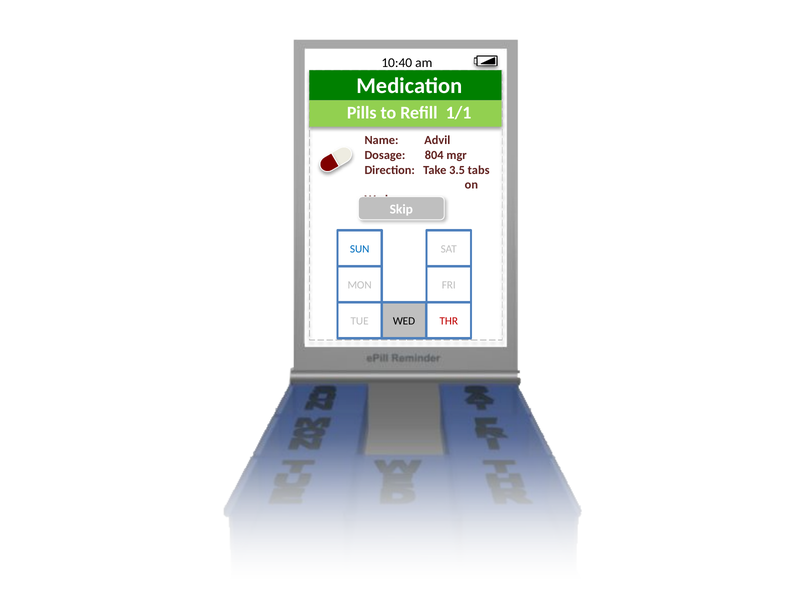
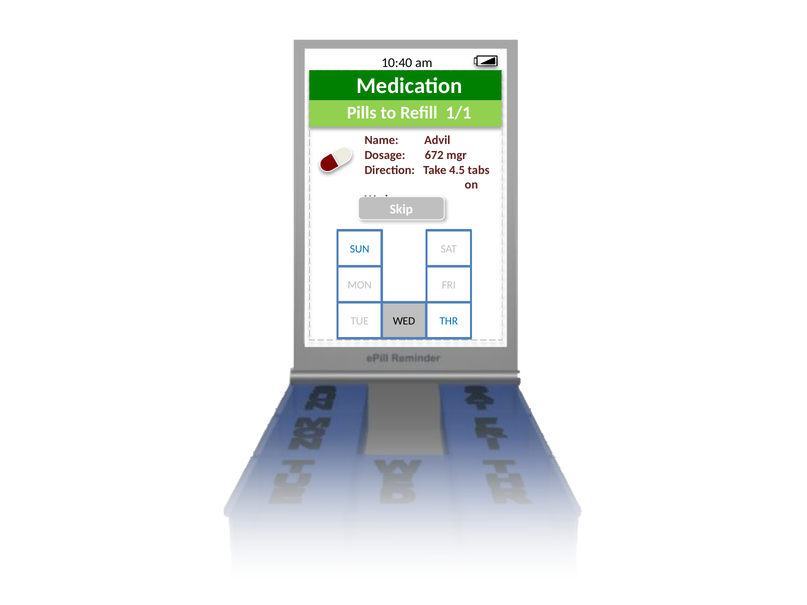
804: 804 -> 672 (434, 155)
3.5: 3.5 -> 4.5 (457, 170)
THR colour: red -> blue (449, 321)
